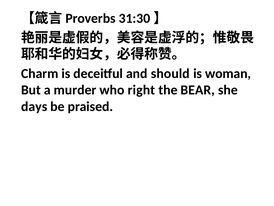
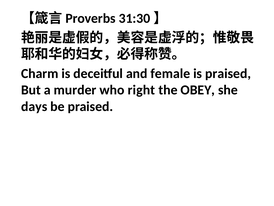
should: should -> female (170, 73)
is woman: woman -> praised (228, 73)
BEAR: BEAR -> OBEY (198, 90)
